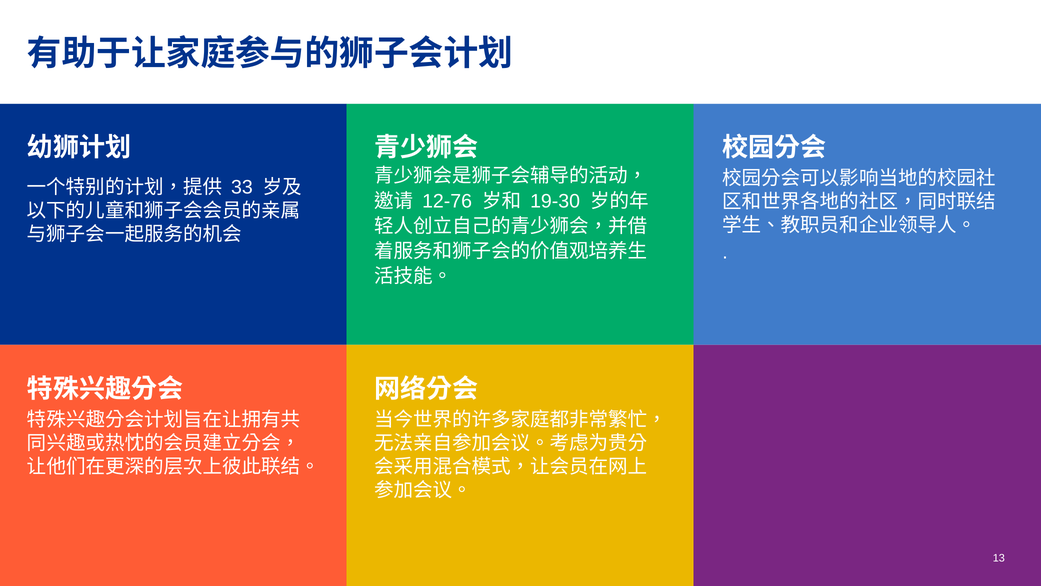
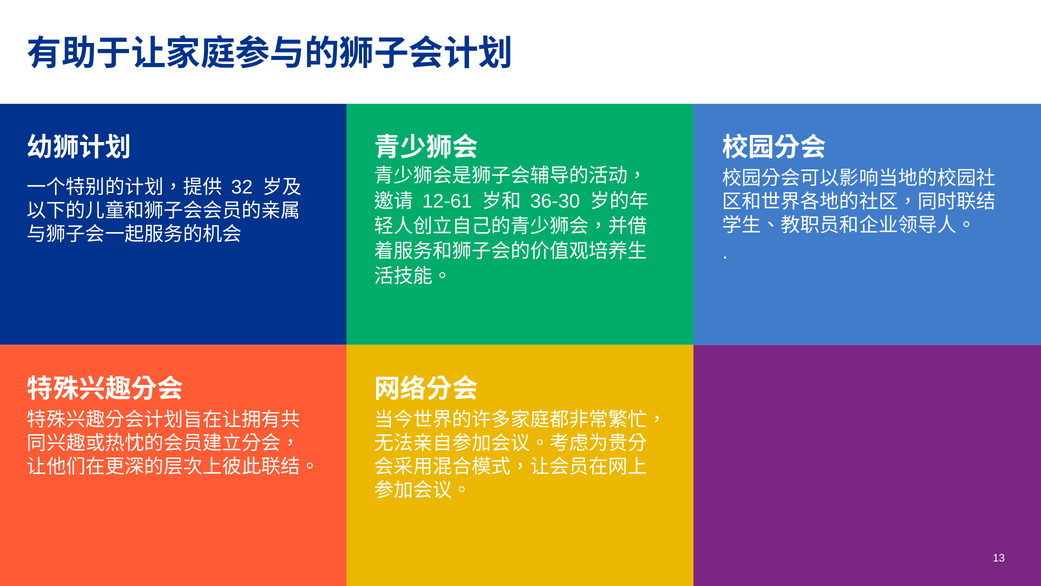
33: 33 -> 32 (242, 187)
12-76: 12-76 -> 12-61 (447, 201)
19-30: 19-30 -> 36-30 (555, 201)
